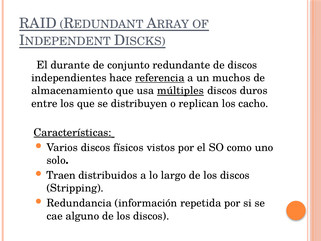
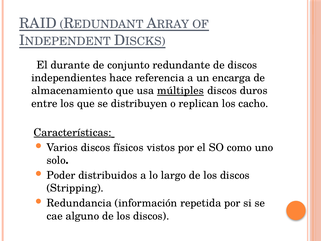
referencia underline: present -> none (160, 78)
muchos: muchos -> encarga (232, 78)
Traen: Traen -> Poder (61, 175)
